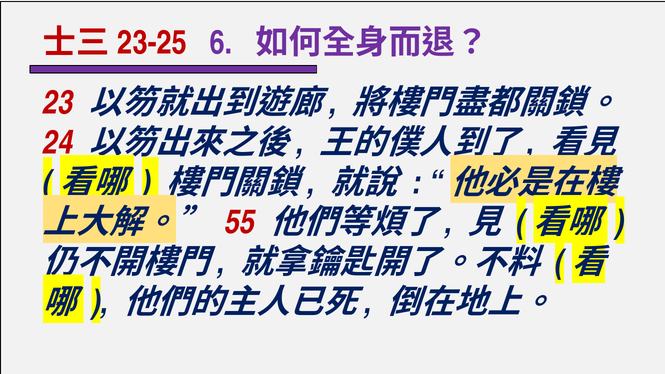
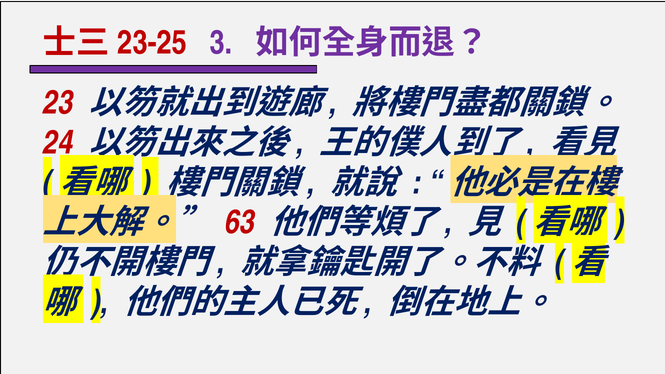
6: 6 -> 3 (221, 43)
55: 55 -> 63 (240, 223)
